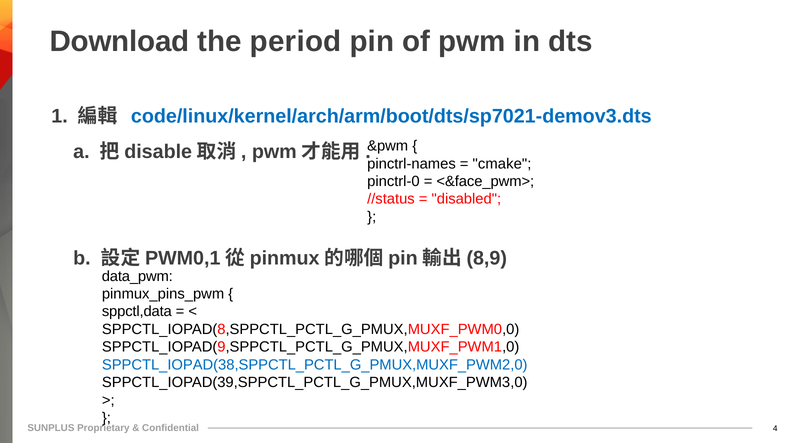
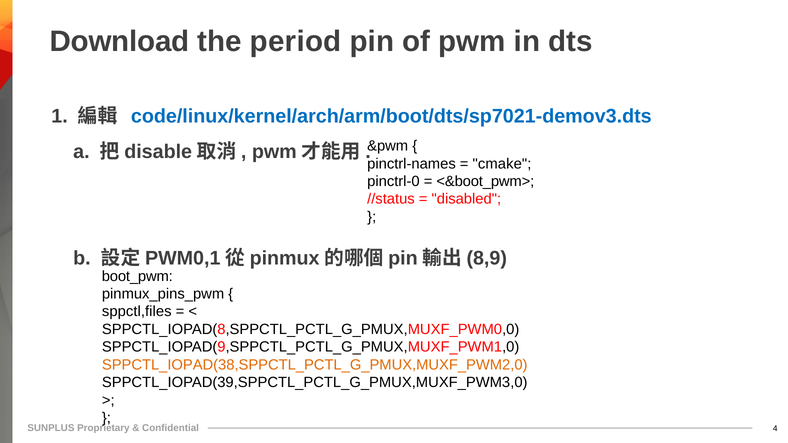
<&face_pwm>: <&face_pwm> -> <&boot_pwm> (485, 181)
data_pwm: data_pwm -> boot_pwm (137, 276)
sppctl,data: sppctl,data -> sppctl,files (137, 312)
SPPCTL_IOPAD(38,SPPCTL_PCTL_G_PMUX,MUXF_PWM2,0 colour: blue -> orange (315, 365)
